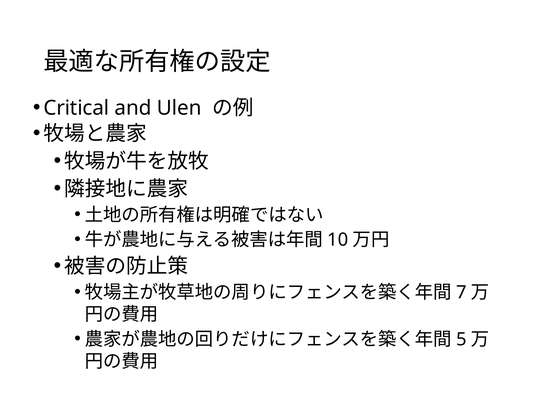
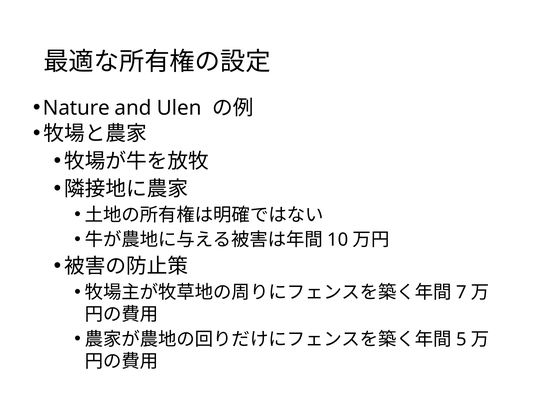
Critical: Critical -> Nature (76, 108)
